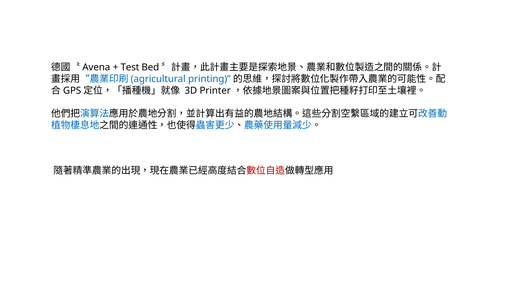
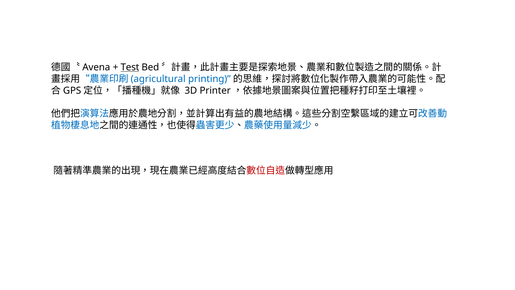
Test underline: none -> present (130, 67)
